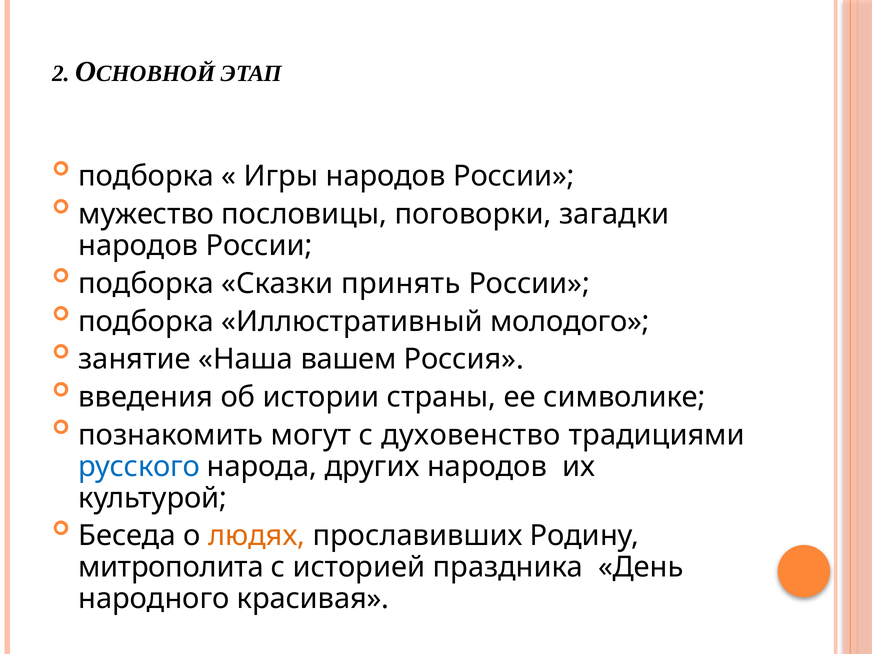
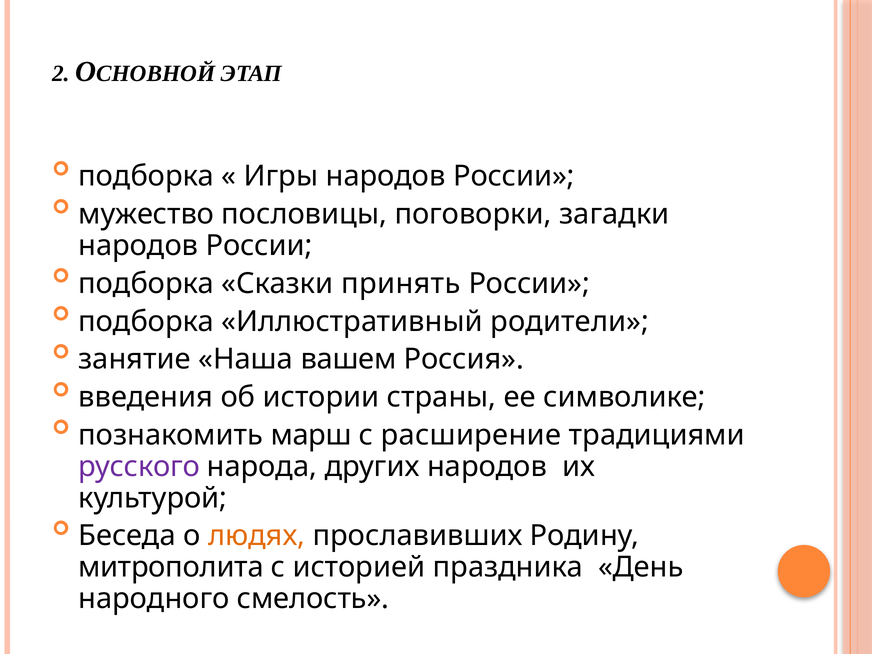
молодого: молодого -> родители (570, 321)
могут: могут -> марш (311, 435)
духовенство: духовенство -> расширение (471, 435)
русского colour: blue -> purple (139, 467)
красивая: красивая -> смелость (313, 599)
